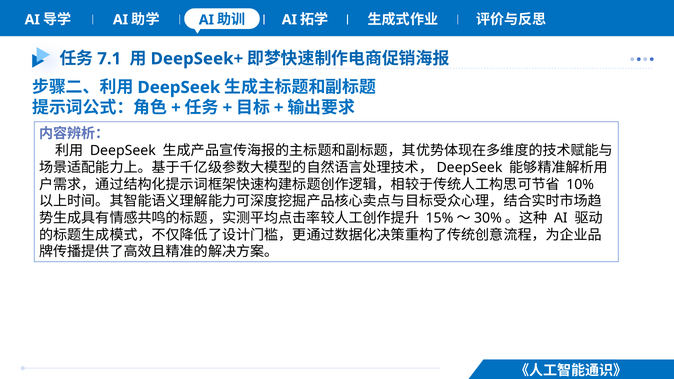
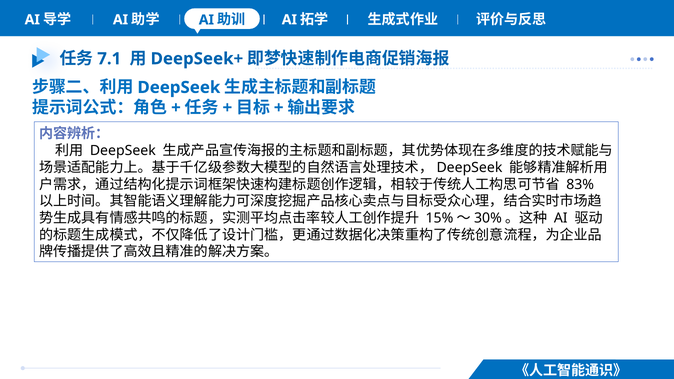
10%: 10% -> 83% (580, 184)
